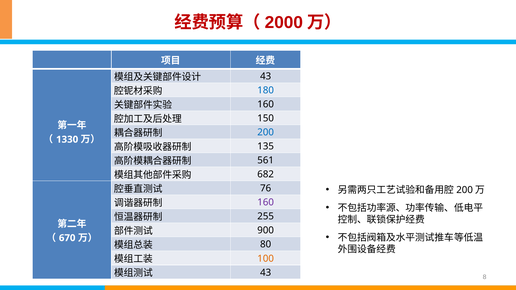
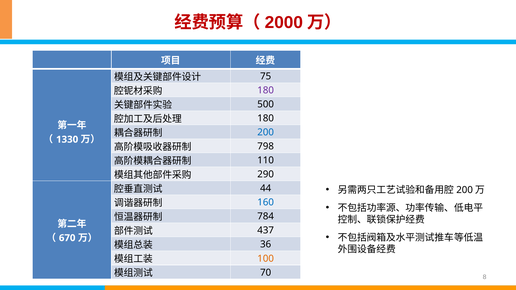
43: 43 -> 75 (266, 76)
180 colour: blue -> purple (266, 90)
160: 160 -> 500 (266, 105)
150: 150 -> 180 (266, 119)
135: 135 -> 798 (266, 147)
561: 561 -> 110 (266, 161)
682: 682 -> 290 (266, 175)
76: 76 -> 44 (266, 189)
160 colour: purple -> blue (266, 203)
255: 255 -> 784 (266, 217)
900: 900 -> 437 (266, 231)
80: 80 -> 36 (266, 245)
43: 43 -> 70 (266, 273)
